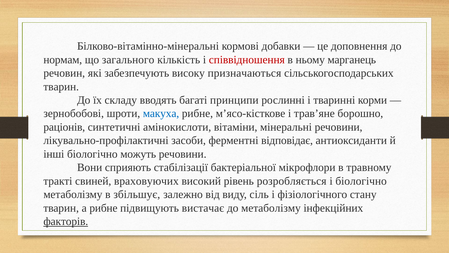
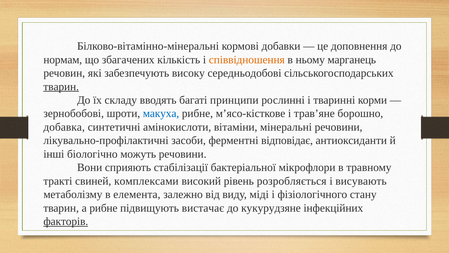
загального: загального -> збагачених (128, 60)
співвідношення colour: red -> orange (247, 60)
призначаються: призначаються -> середньодобові (245, 73)
тварин underline: none -> present (61, 86)
раціонів: раціонів -> добавка (64, 127)
враховуючих: враховуючих -> комплексами (146, 181)
і біологічно: біологічно -> висувають (361, 181)
збільшує: збільшує -> елемента (137, 194)
сіль: сіль -> міді (259, 194)
до метаболізму: метаболізму -> кукурудзяне (271, 208)
